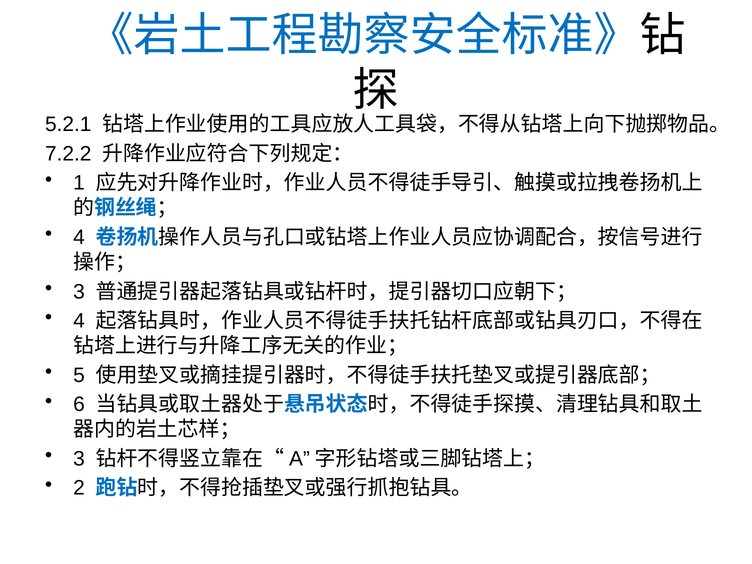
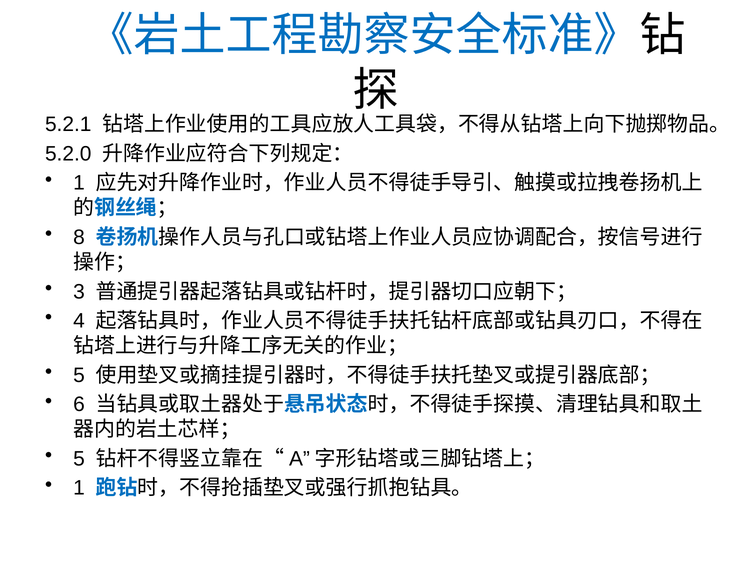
7.2.2: 7.2.2 -> 5.2.0 (68, 154)
4: 4 -> 8 (79, 237)
3: 3 -> 5 (79, 459)
2: 2 -> 1 (79, 488)
